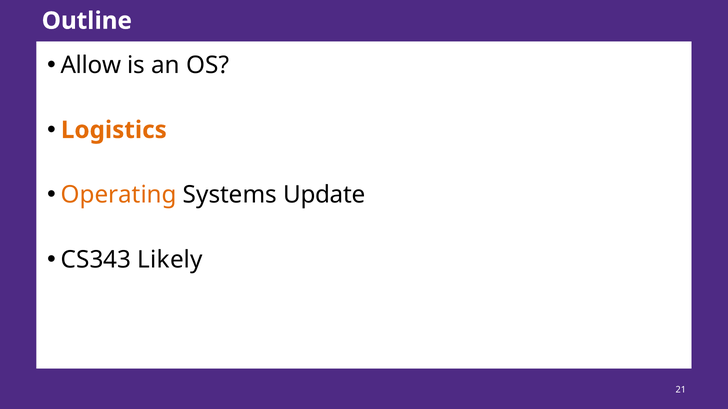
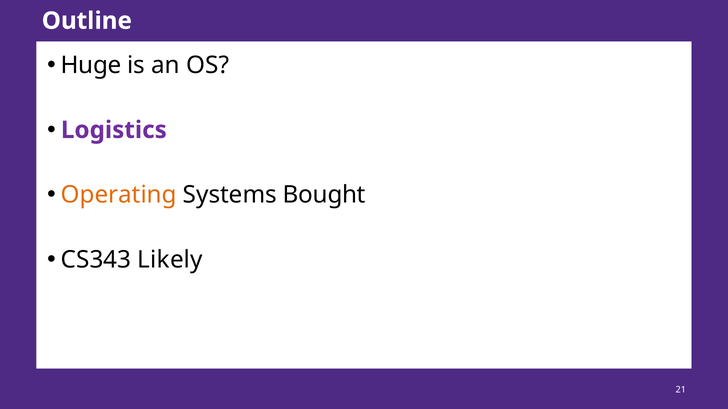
Allow: Allow -> Huge (91, 65)
Logistics colour: orange -> purple (114, 130)
Update: Update -> Bought (324, 195)
